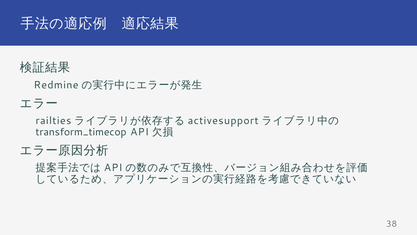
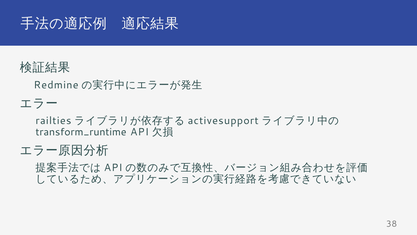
transform_timecop: transform_timecop -> transform_runtime (81, 132)
